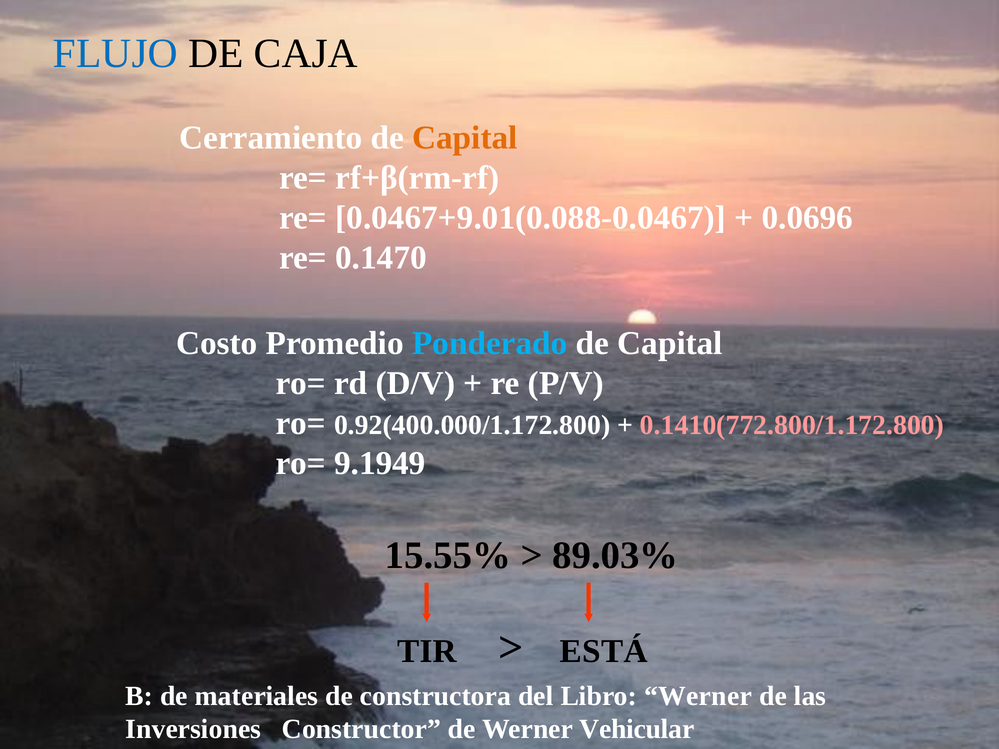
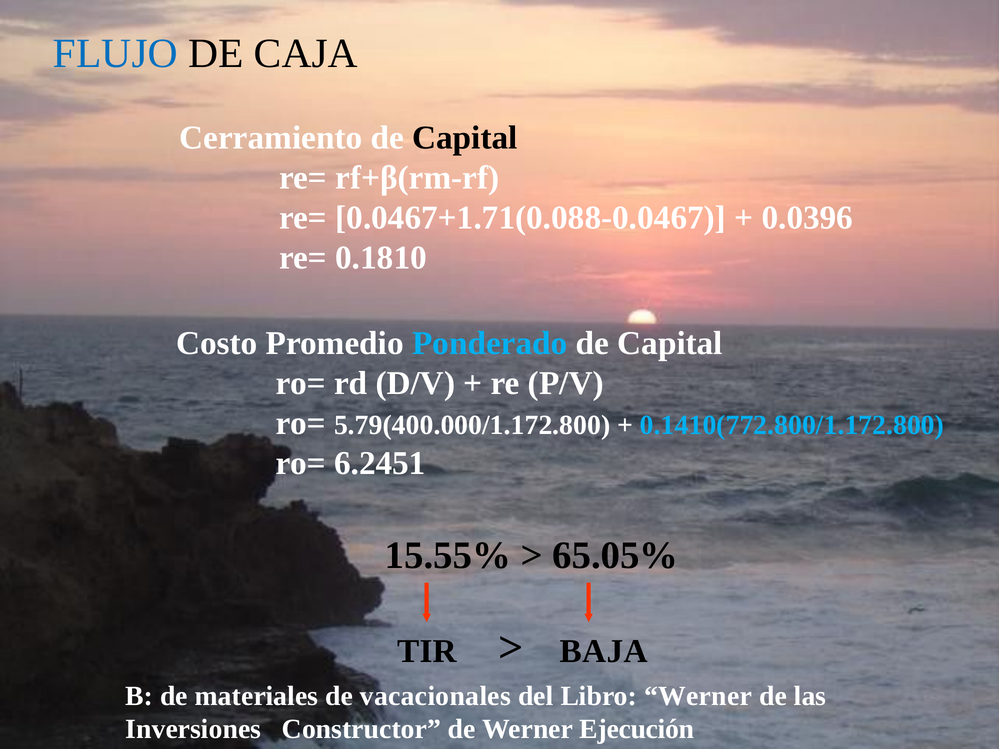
Capital colour: orange -> black (465, 138)
0.0467+9.01(0.088-0.0467: 0.0467+9.01(0.088-0.0467 -> 0.0467+1.71(0.088-0.0467 (531, 218)
0.0696: 0.0696 -> 0.0396 (807, 218)
0.1470: 0.1470 -> 0.1810 (381, 258)
0.92(400.000/1.172.800: 0.92(400.000/1.172.800 -> 5.79(400.000/1.172.800 (472, 425)
0.1410(772.800/1.172.800 colour: pink -> light blue (792, 425)
9.1949: 9.1949 -> 6.2451 (380, 463)
89.03%: 89.03% -> 65.05% (615, 555)
ESTÁ: ESTÁ -> BAJA (604, 651)
constructora: constructora -> vacacionales (435, 696)
Vehicular: Vehicular -> Ejecución (637, 729)
